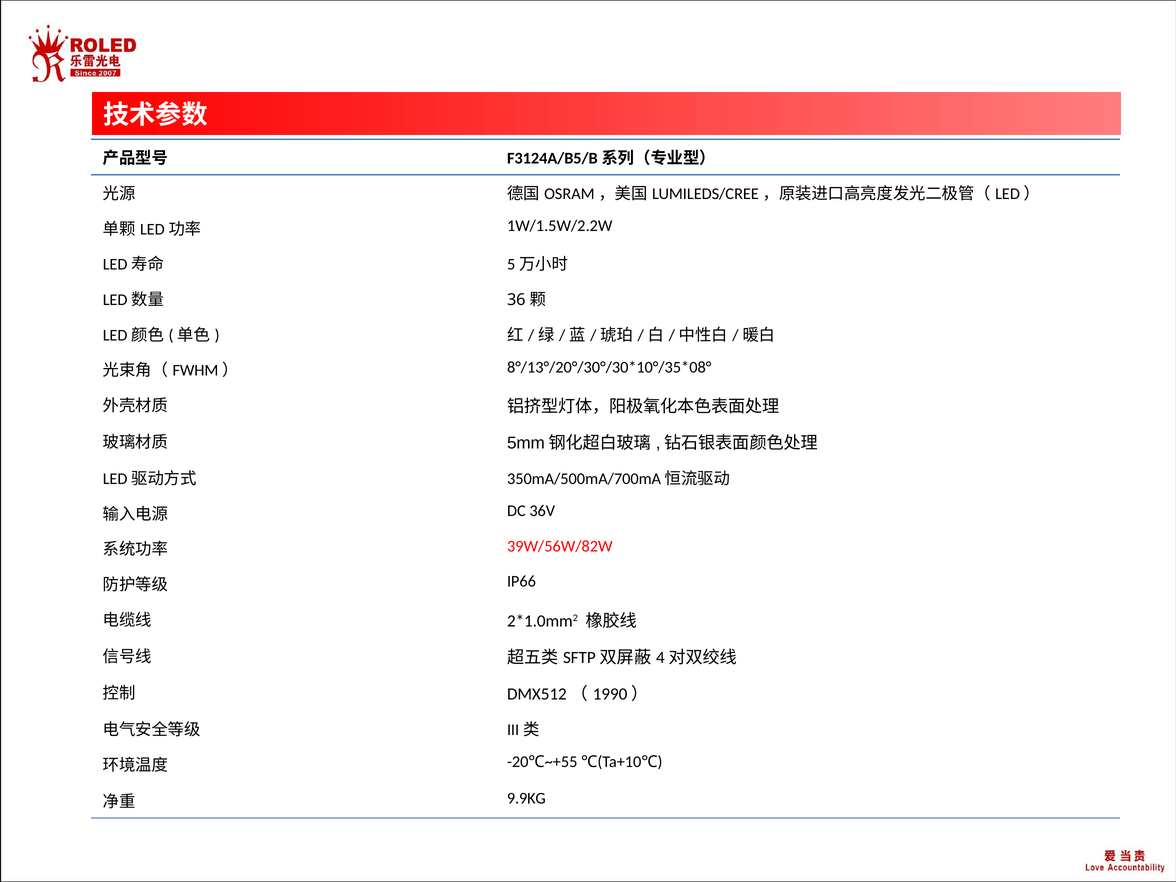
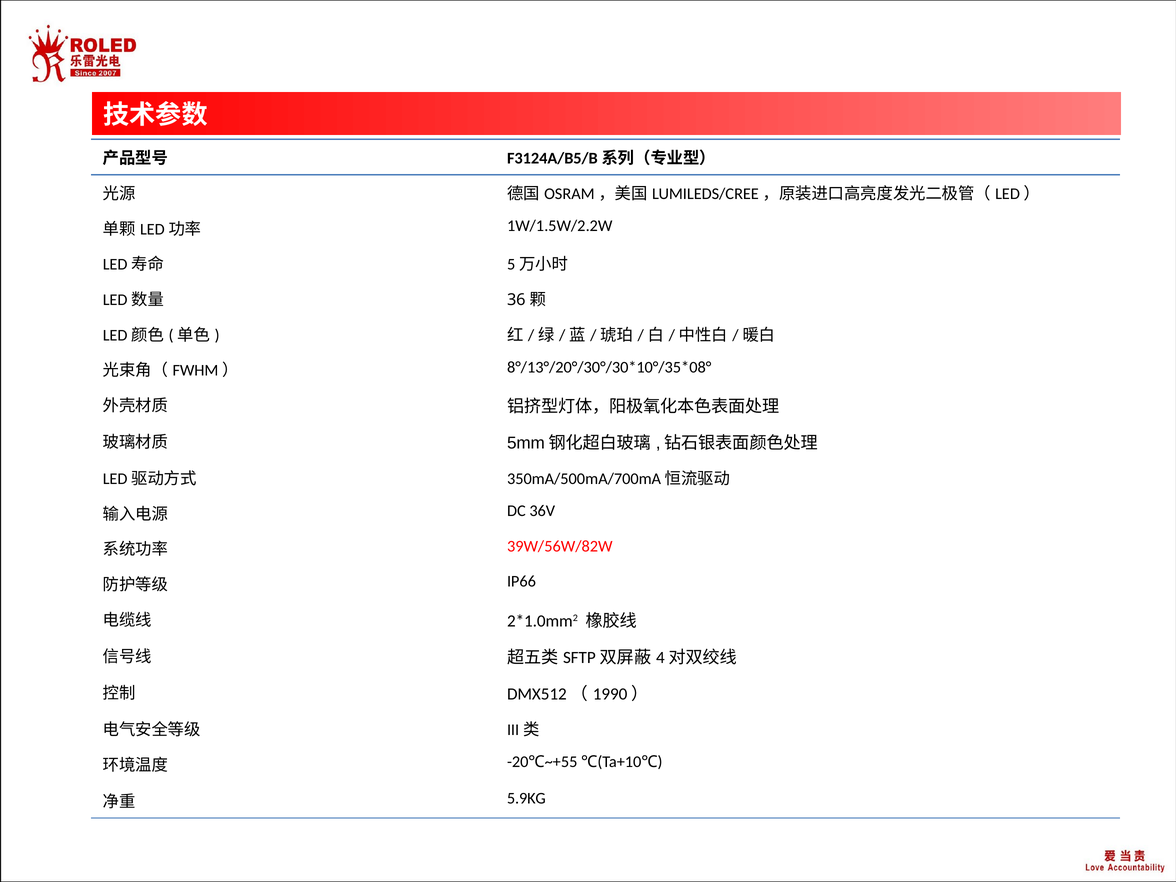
9.9KG: 9.9KG -> 5.9KG (526, 799)
